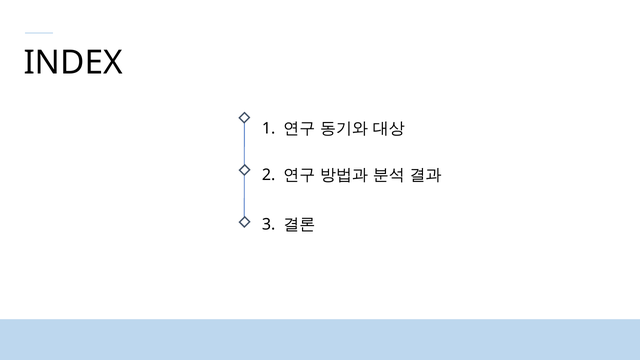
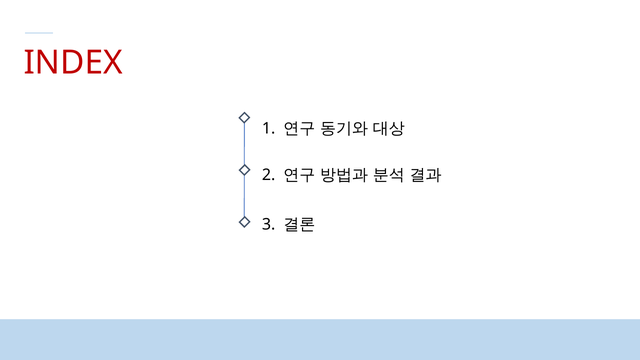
INDEX colour: black -> red (73, 63)
